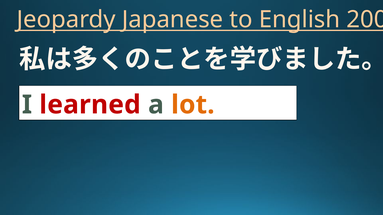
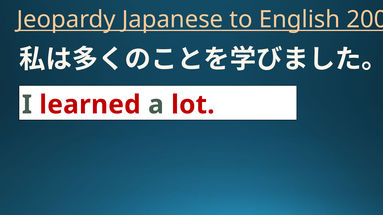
lot colour: orange -> red (193, 105)
